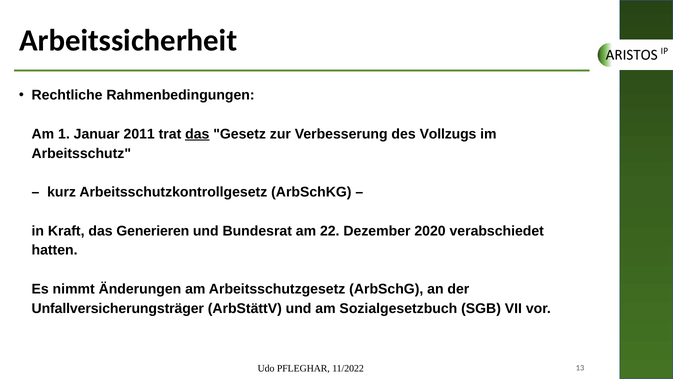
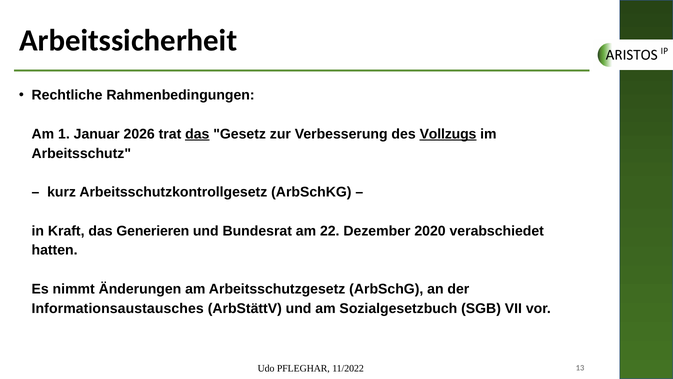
2011: 2011 -> 2026 (139, 134)
Vollzugs underline: none -> present (448, 134)
Unfallversicherungsträger: Unfallversicherungsträger -> Informationsaustausches (118, 308)
